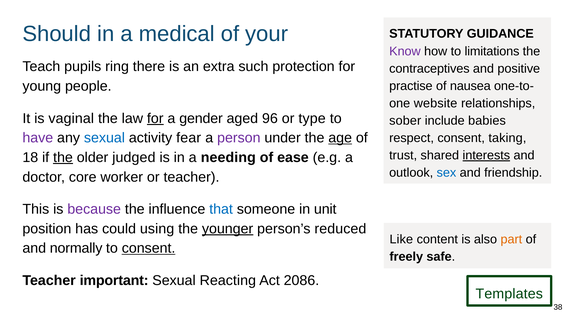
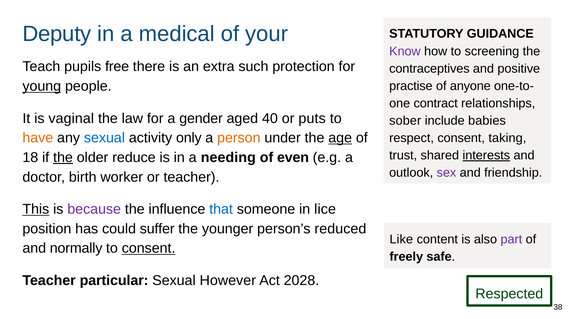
Should: Should -> Deputy (57, 34)
limitations: limitations -> screening (492, 51)
ring: ring -> free (117, 67)
young underline: none -> present (42, 86)
nausea: nausea -> anyone (470, 86)
website: website -> contract (436, 103)
for underline: present -> none (155, 119)
96: 96 -> 40 (270, 119)
type: type -> puts (312, 119)
have colour: purple -> orange (38, 138)
fear: fear -> only (189, 138)
person colour: purple -> orange (239, 138)
judged: judged -> reduce (134, 158)
ease: ease -> even (293, 158)
sex colour: blue -> purple (446, 173)
core: core -> birth (83, 177)
This underline: none -> present (36, 210)
unit: unit -> lice (325, 210)
using: using -> suffer (157, 229)
younger underline: present -> none (228, 229)
part colour: orange -> purple (511, 240)
important: important -> particular (114, 281)
Reacting: Reacting -> However (228, 281)
2086: 2086 -> 2028 (301, 281)
Templates: Templates -> Respected (509, 294)
